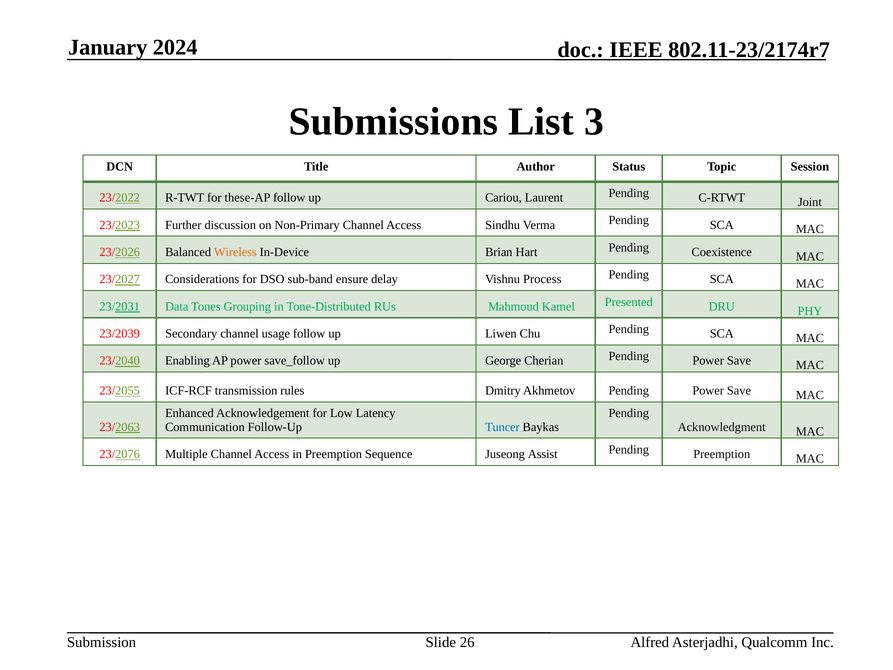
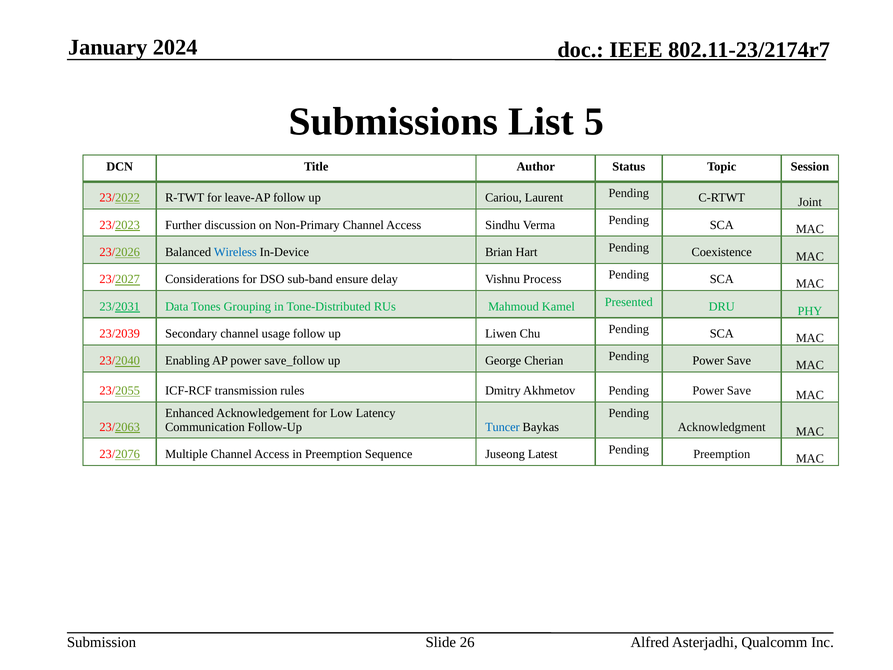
3: 3 -> 5 (594, 122)
these-AP: these-AP -> leave-AP (248, 198)
Wireless colour: orange -> blue (235, 252)
Assist: Assist -> Latest (543, 454)
